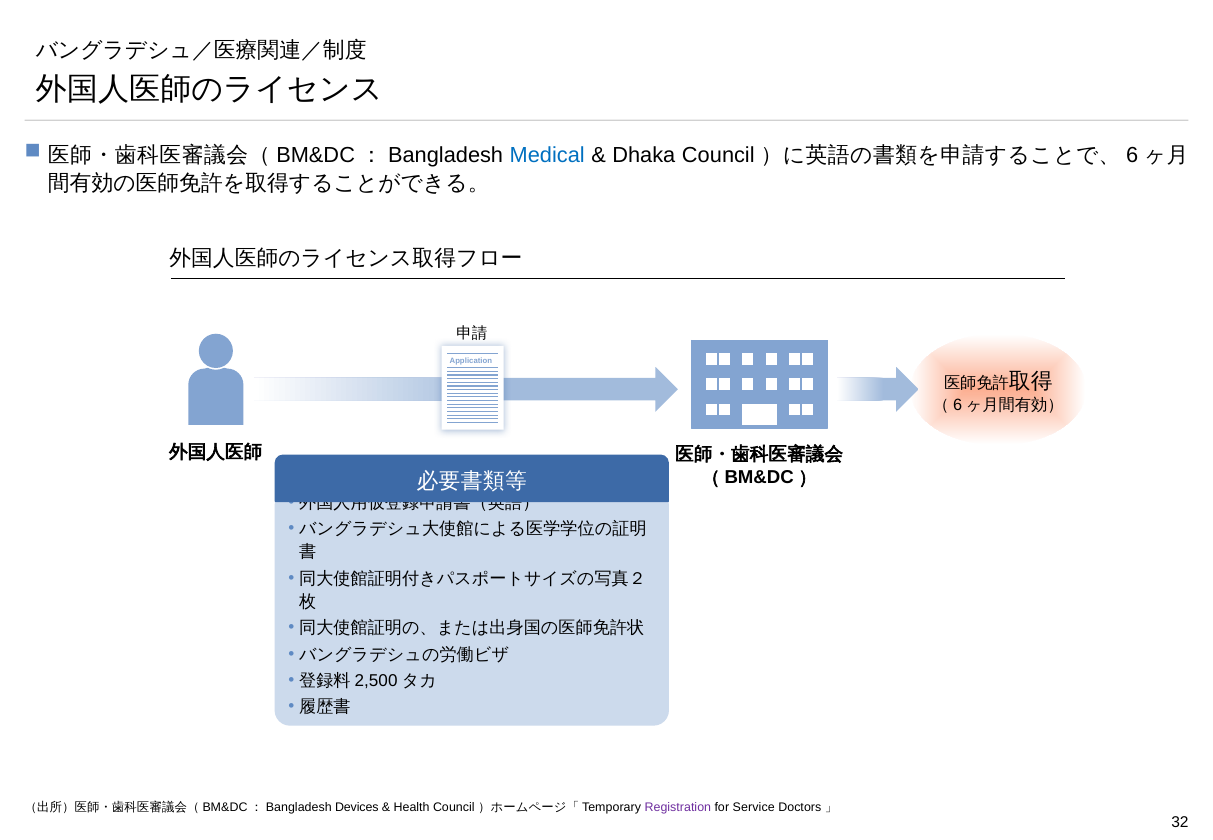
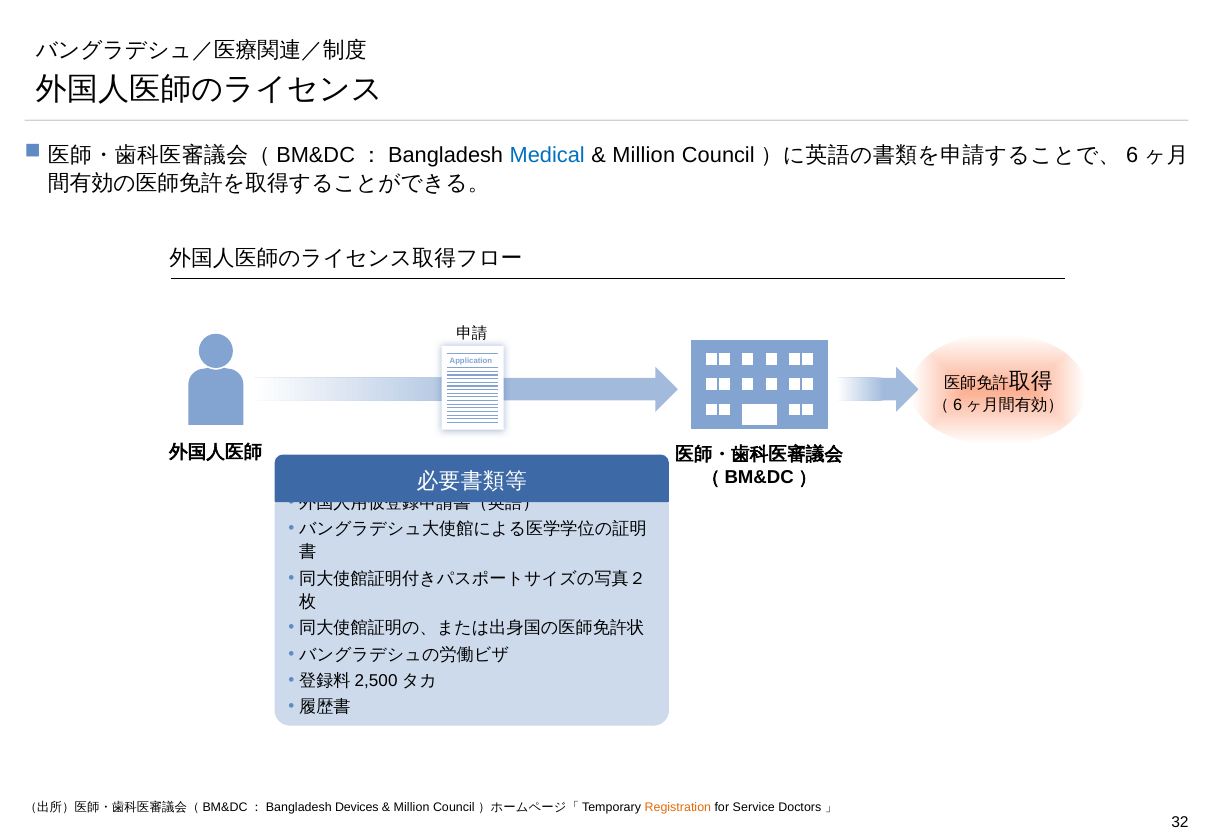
Dhaka: Dhaka -> Million (644, 155)
Health: Health -> Million (412, 807)
Registration colour: purple -> orange (678, 807)
